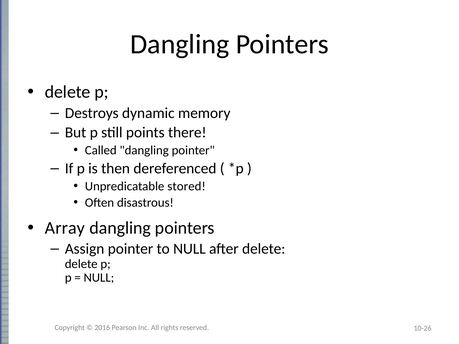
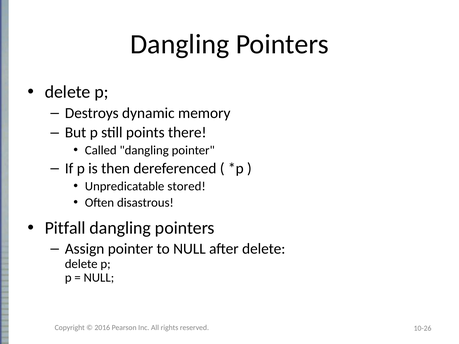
Array: Array -> Pitfall (65, 228)
